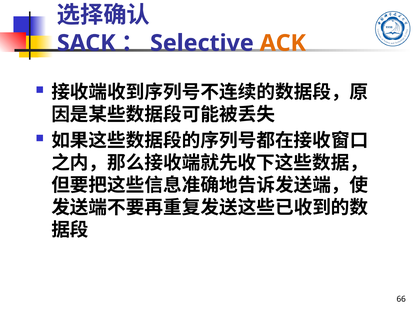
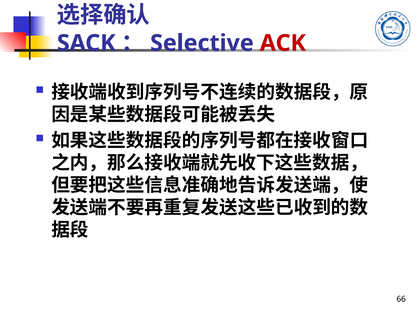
ACK colour: orange -> red (283, 43)
